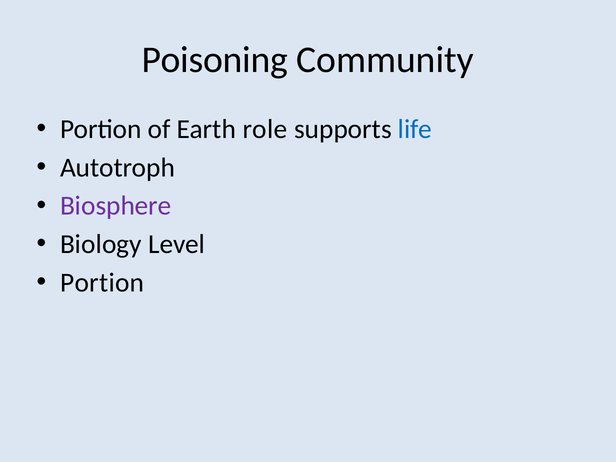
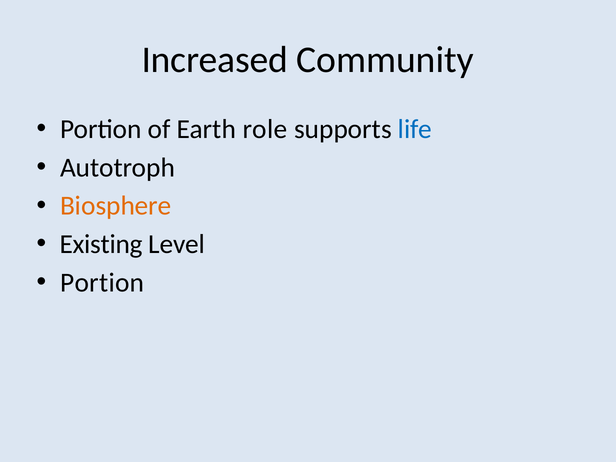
Poisoning: Poisoning -> Increased (215, 60)
Biosphere colour: purple -> orange (116, 206)
Biology: Biology -> Existing (101, 244)
